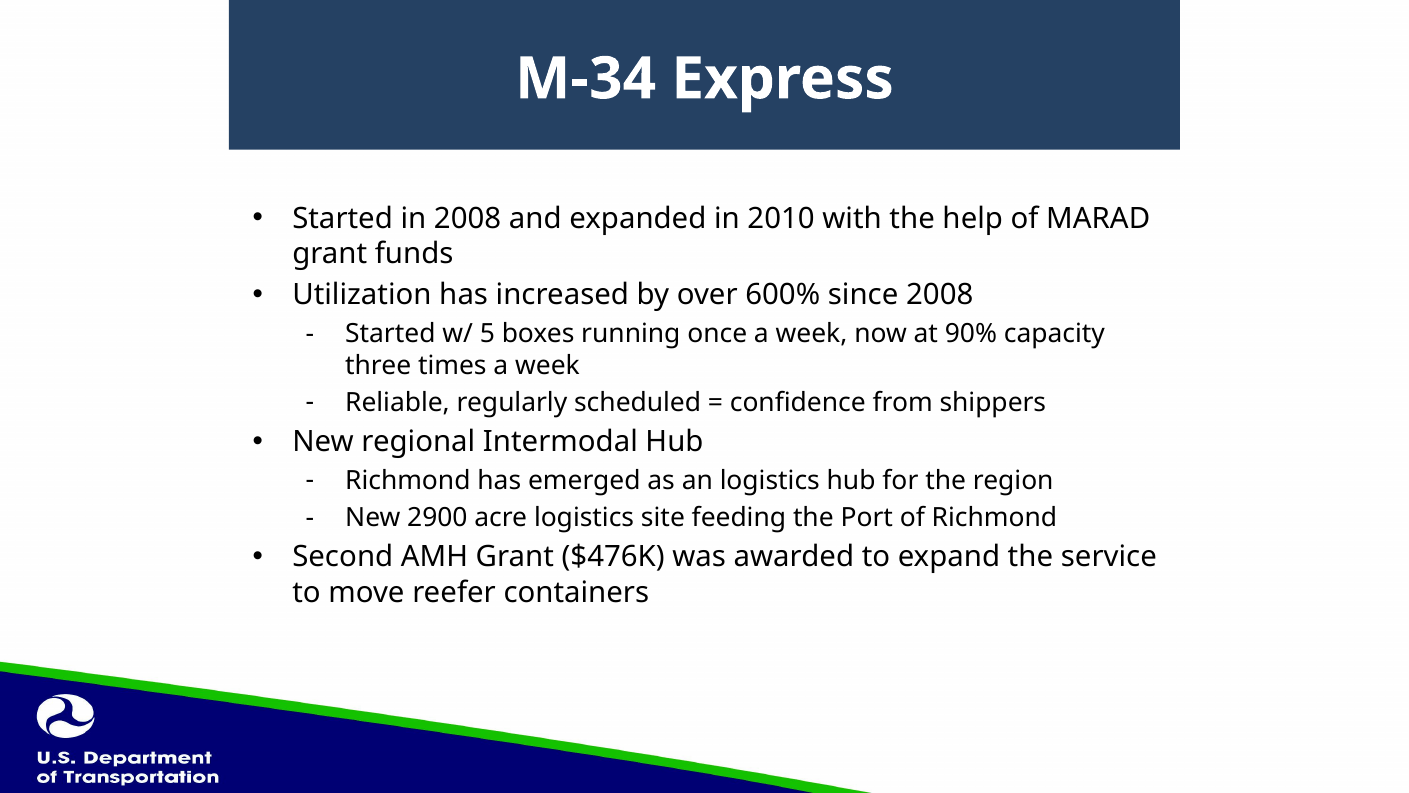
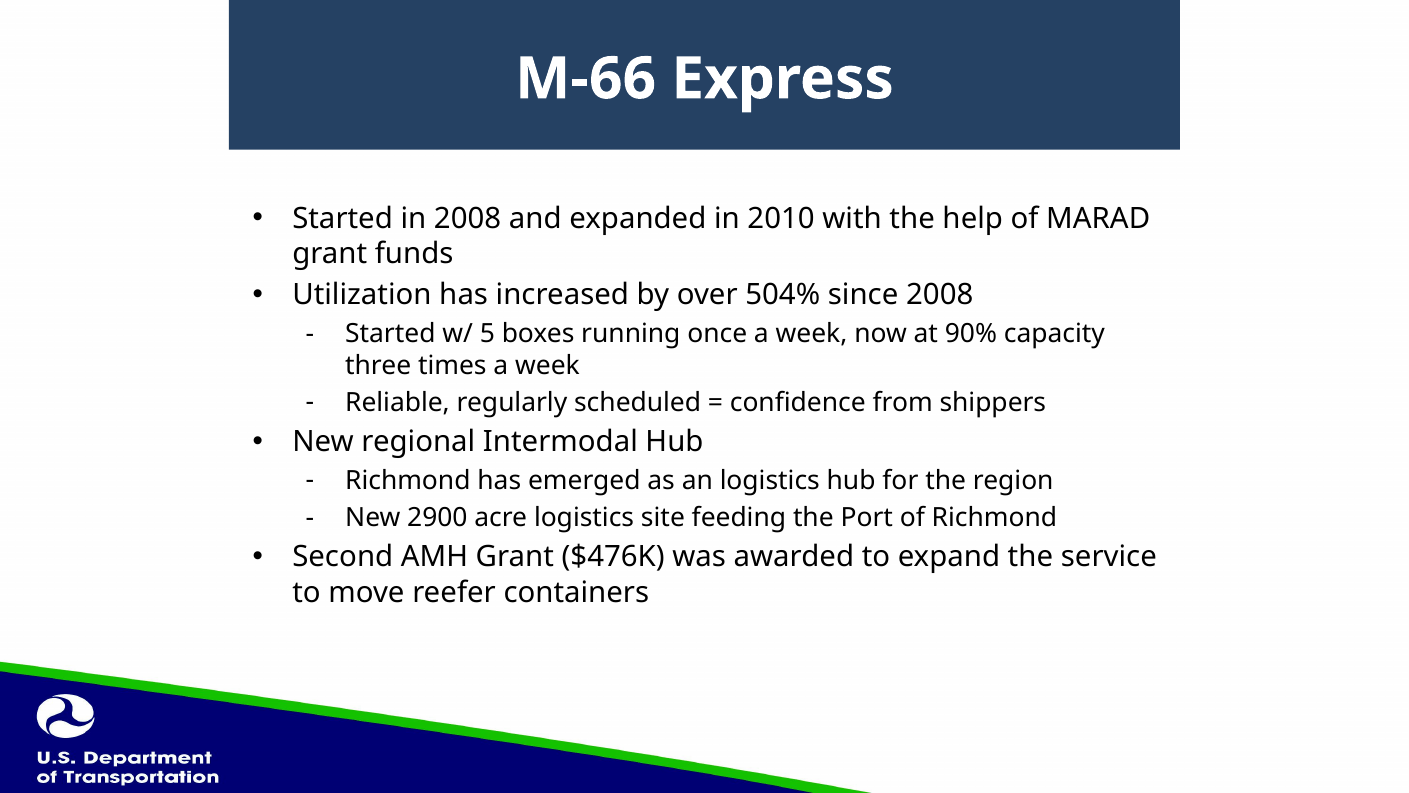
M-34: M-34 -> M-66 (586, 79)
600%: 600% -> 504% (783, 295)
